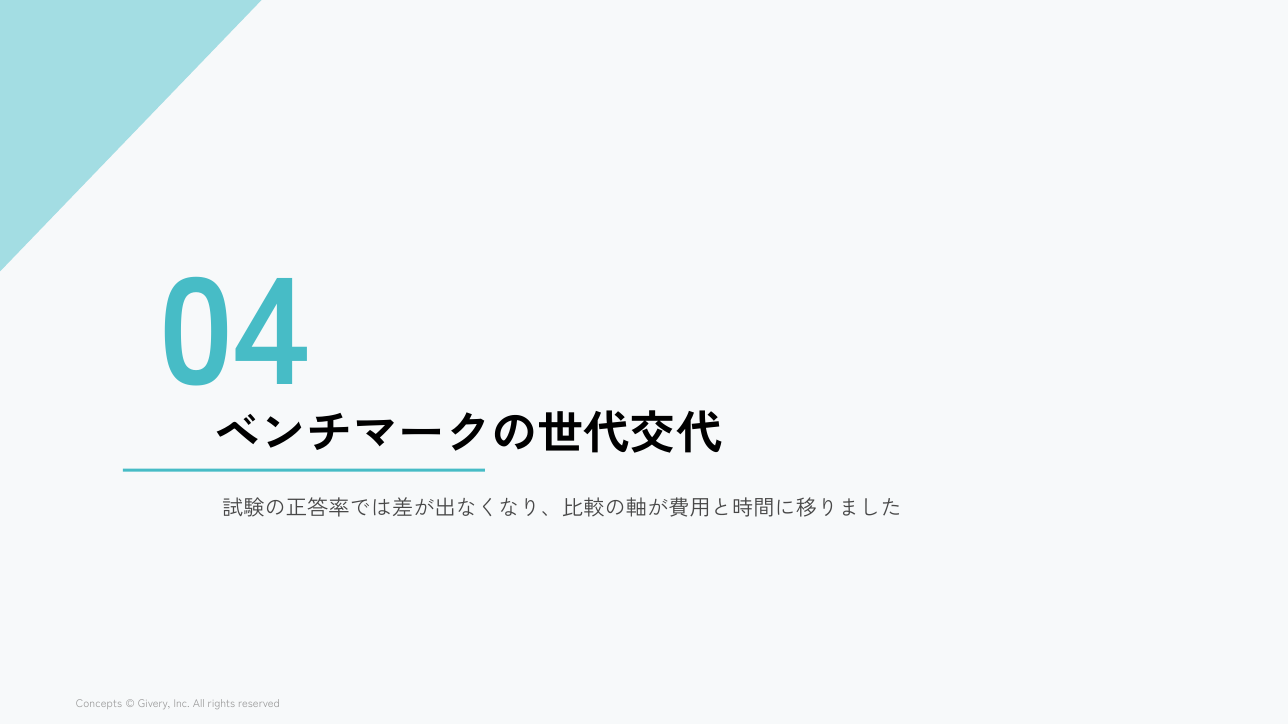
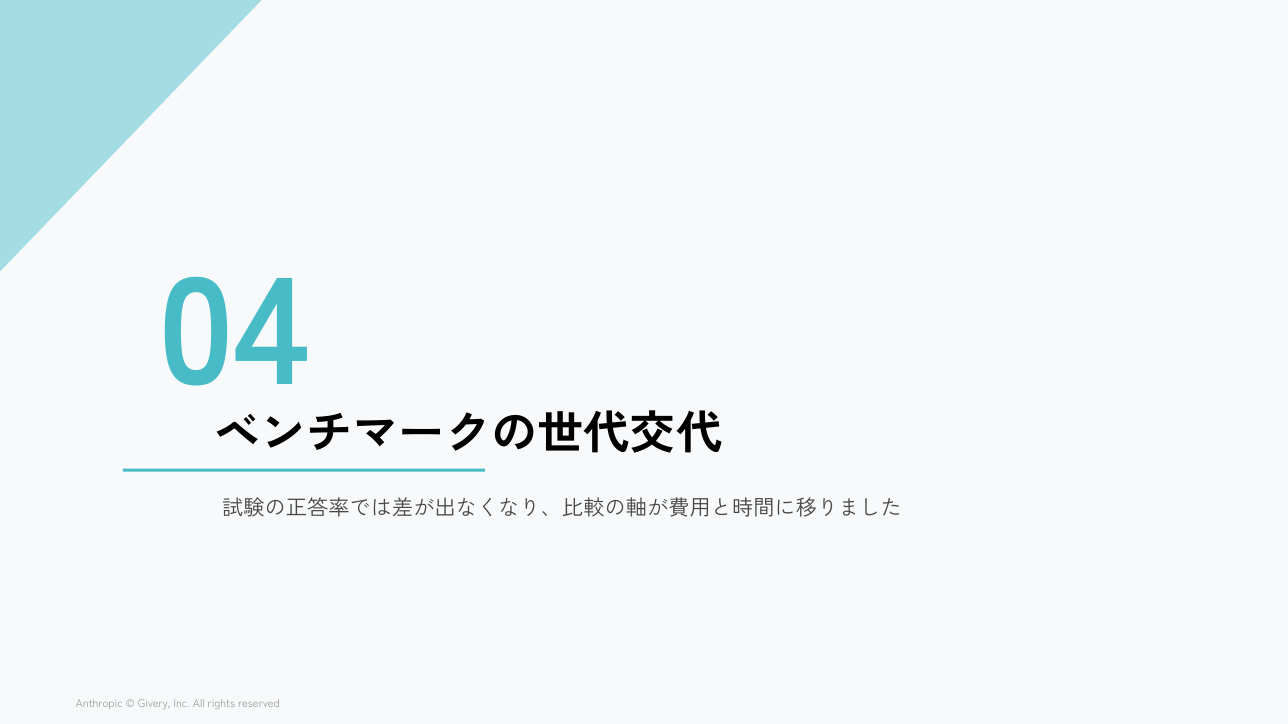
Concepts: Concepts -> Anthropic (99, 704)
